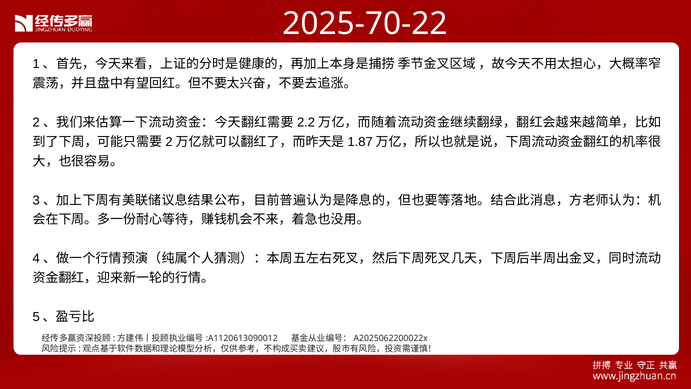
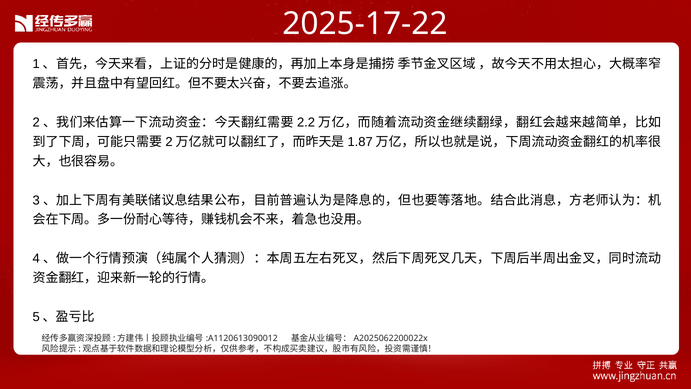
2025-70-22: 2025-70-22 -> 2025-17-22 (365, 24)
